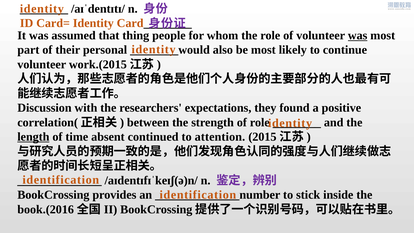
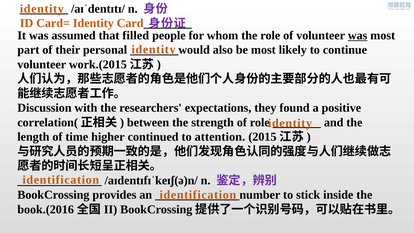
thing: thing -> filled (136, 35)
length underline: present -> none (33, 137)
absent: absent -> higher (108, 137)
